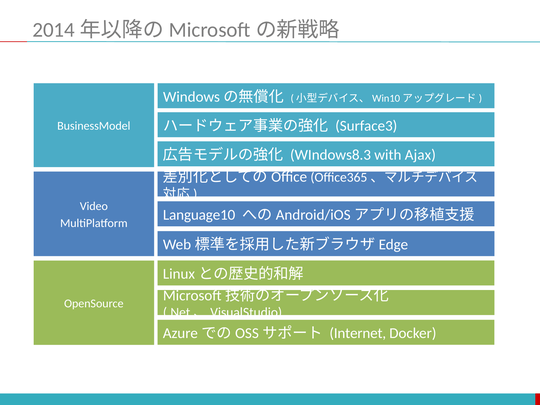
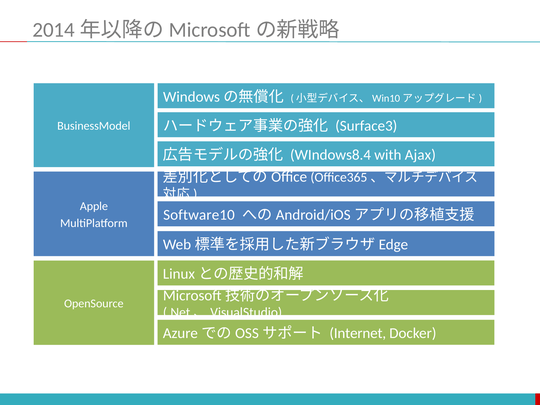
WIndows8.3: WIndows8.3 -> WIndows8.4 (331, 155)
Video: Video -> Apple (94, 206)
Language10: Language10 -> Software10 (199, 215)
